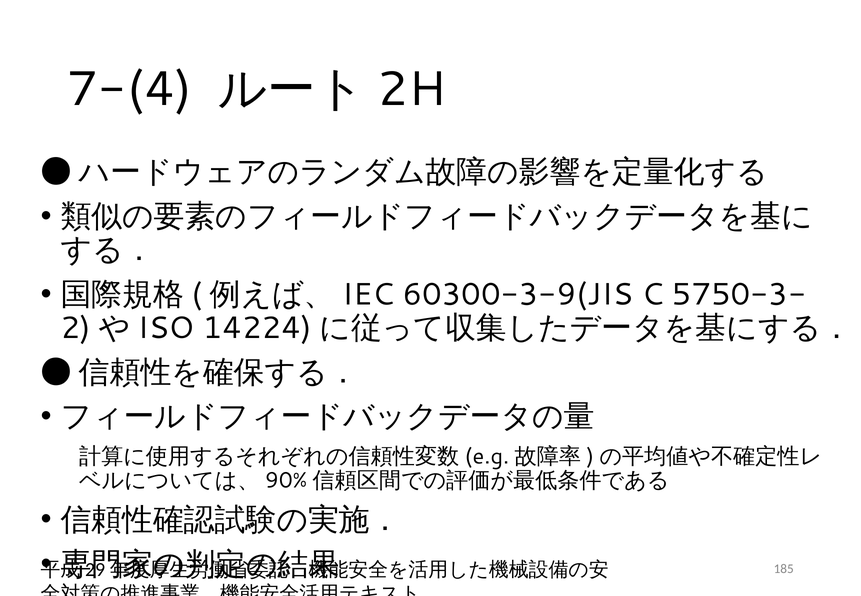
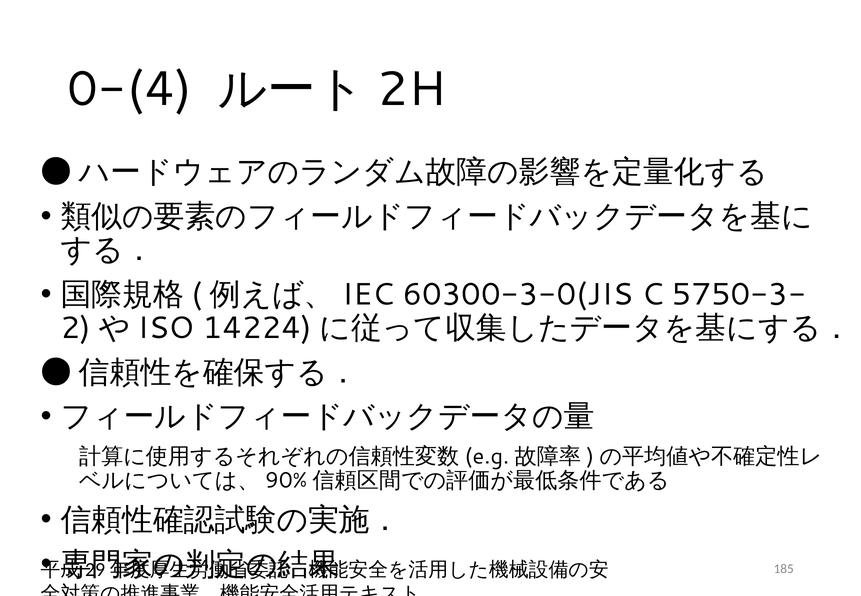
7-(4: 7-(4 -> 0-(4 (130, 89)
60300-3-9(JIS: 60300-3-9(JIS -> 60300-3-0(JIS (518, 295)
